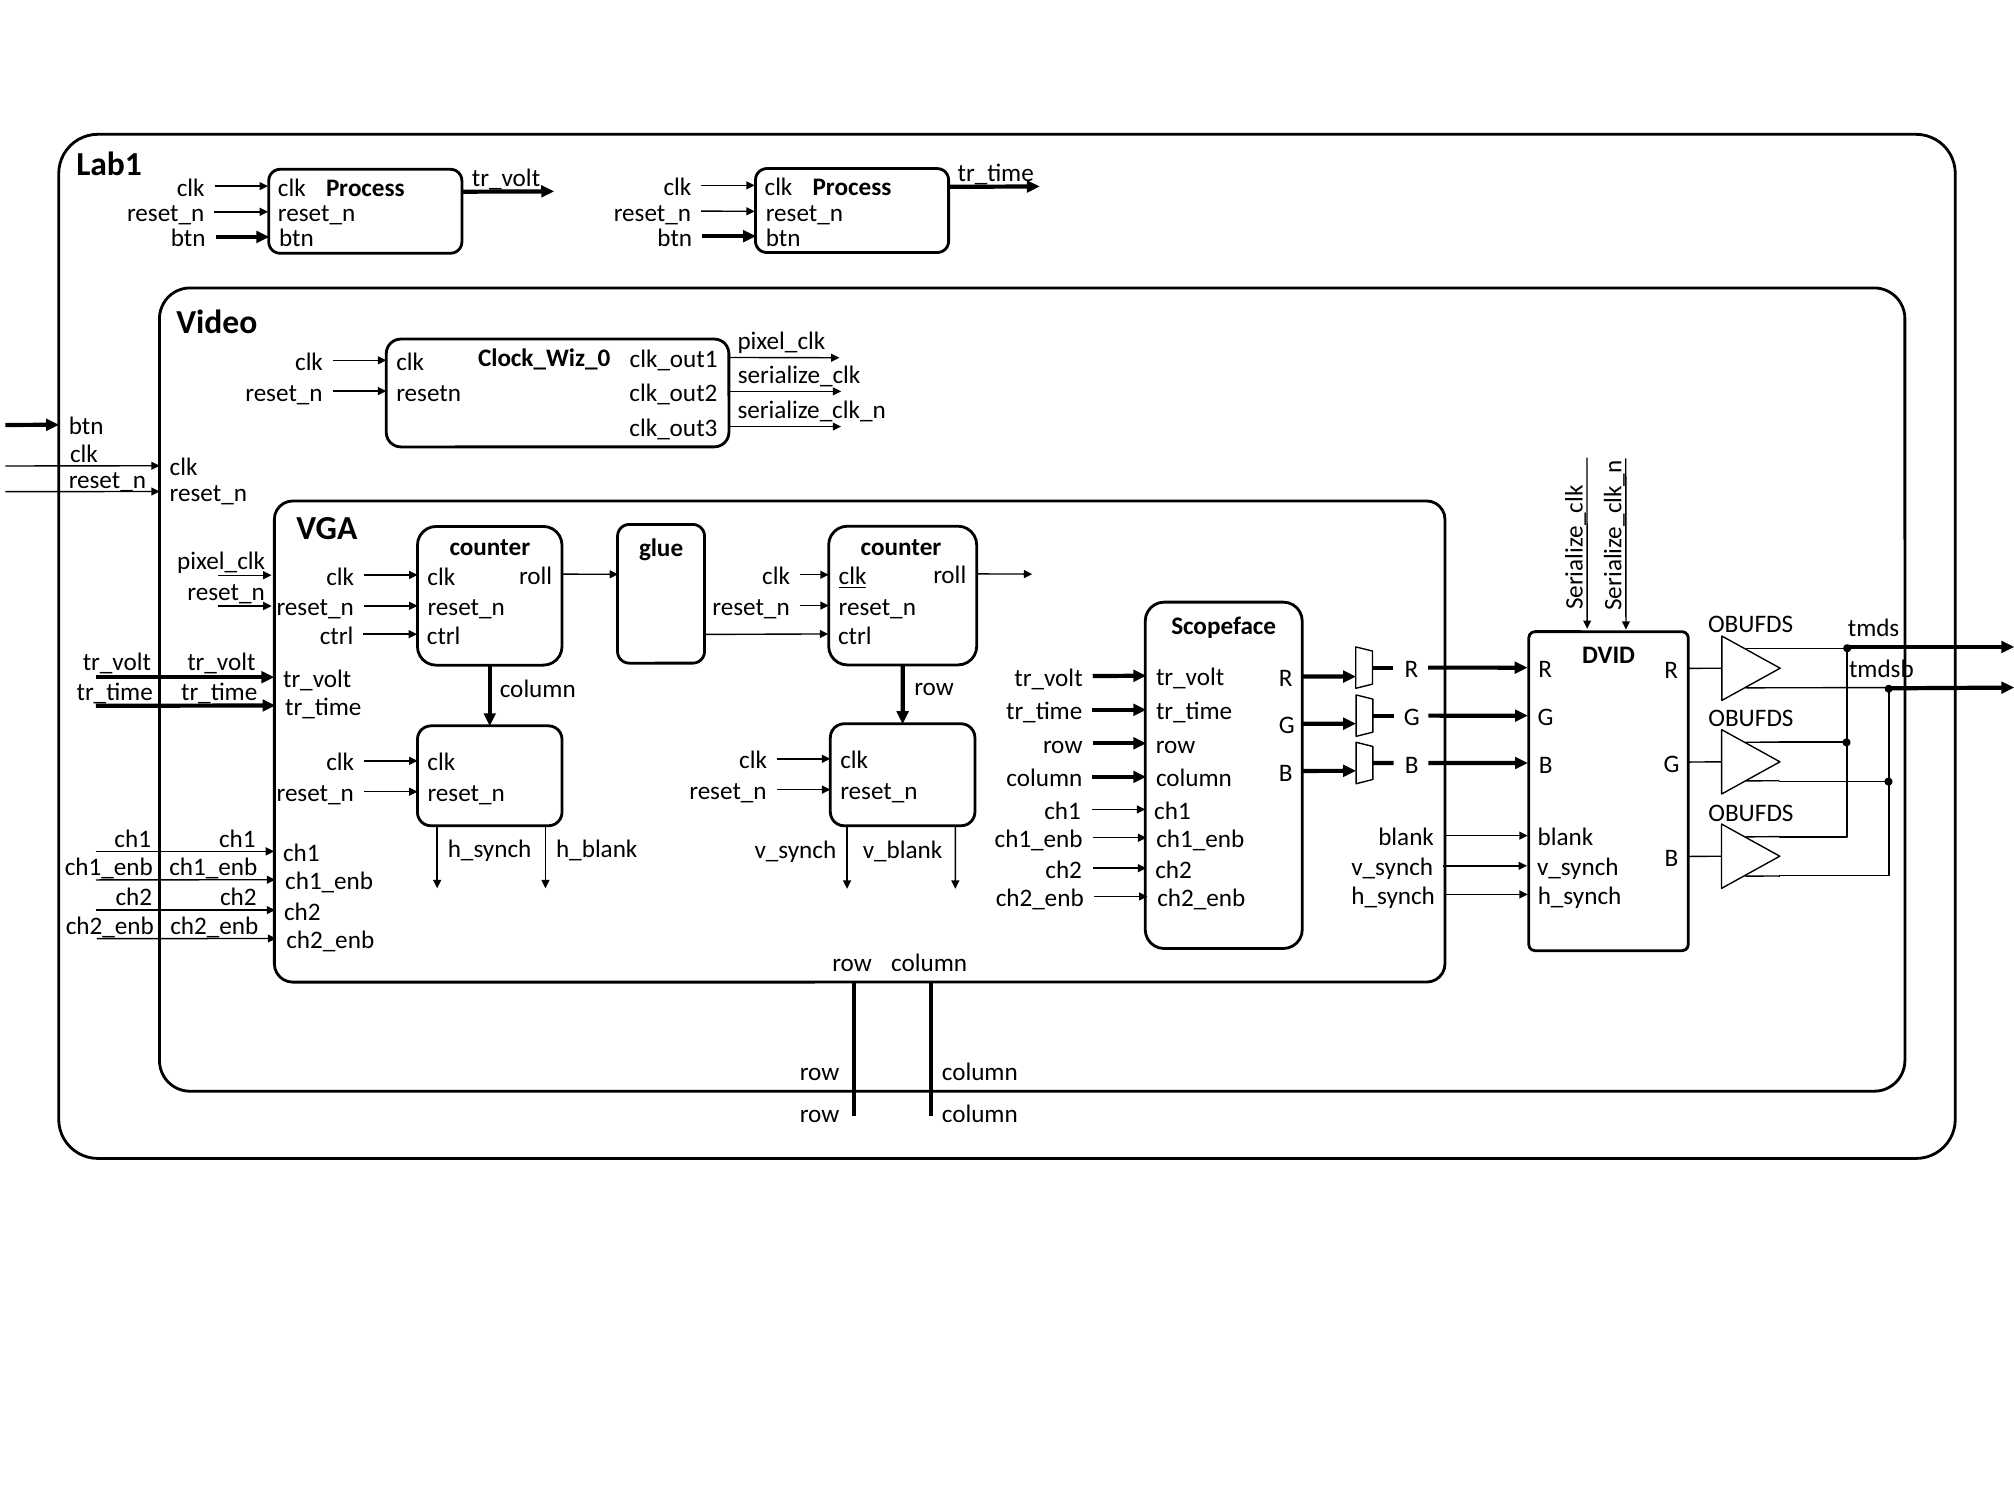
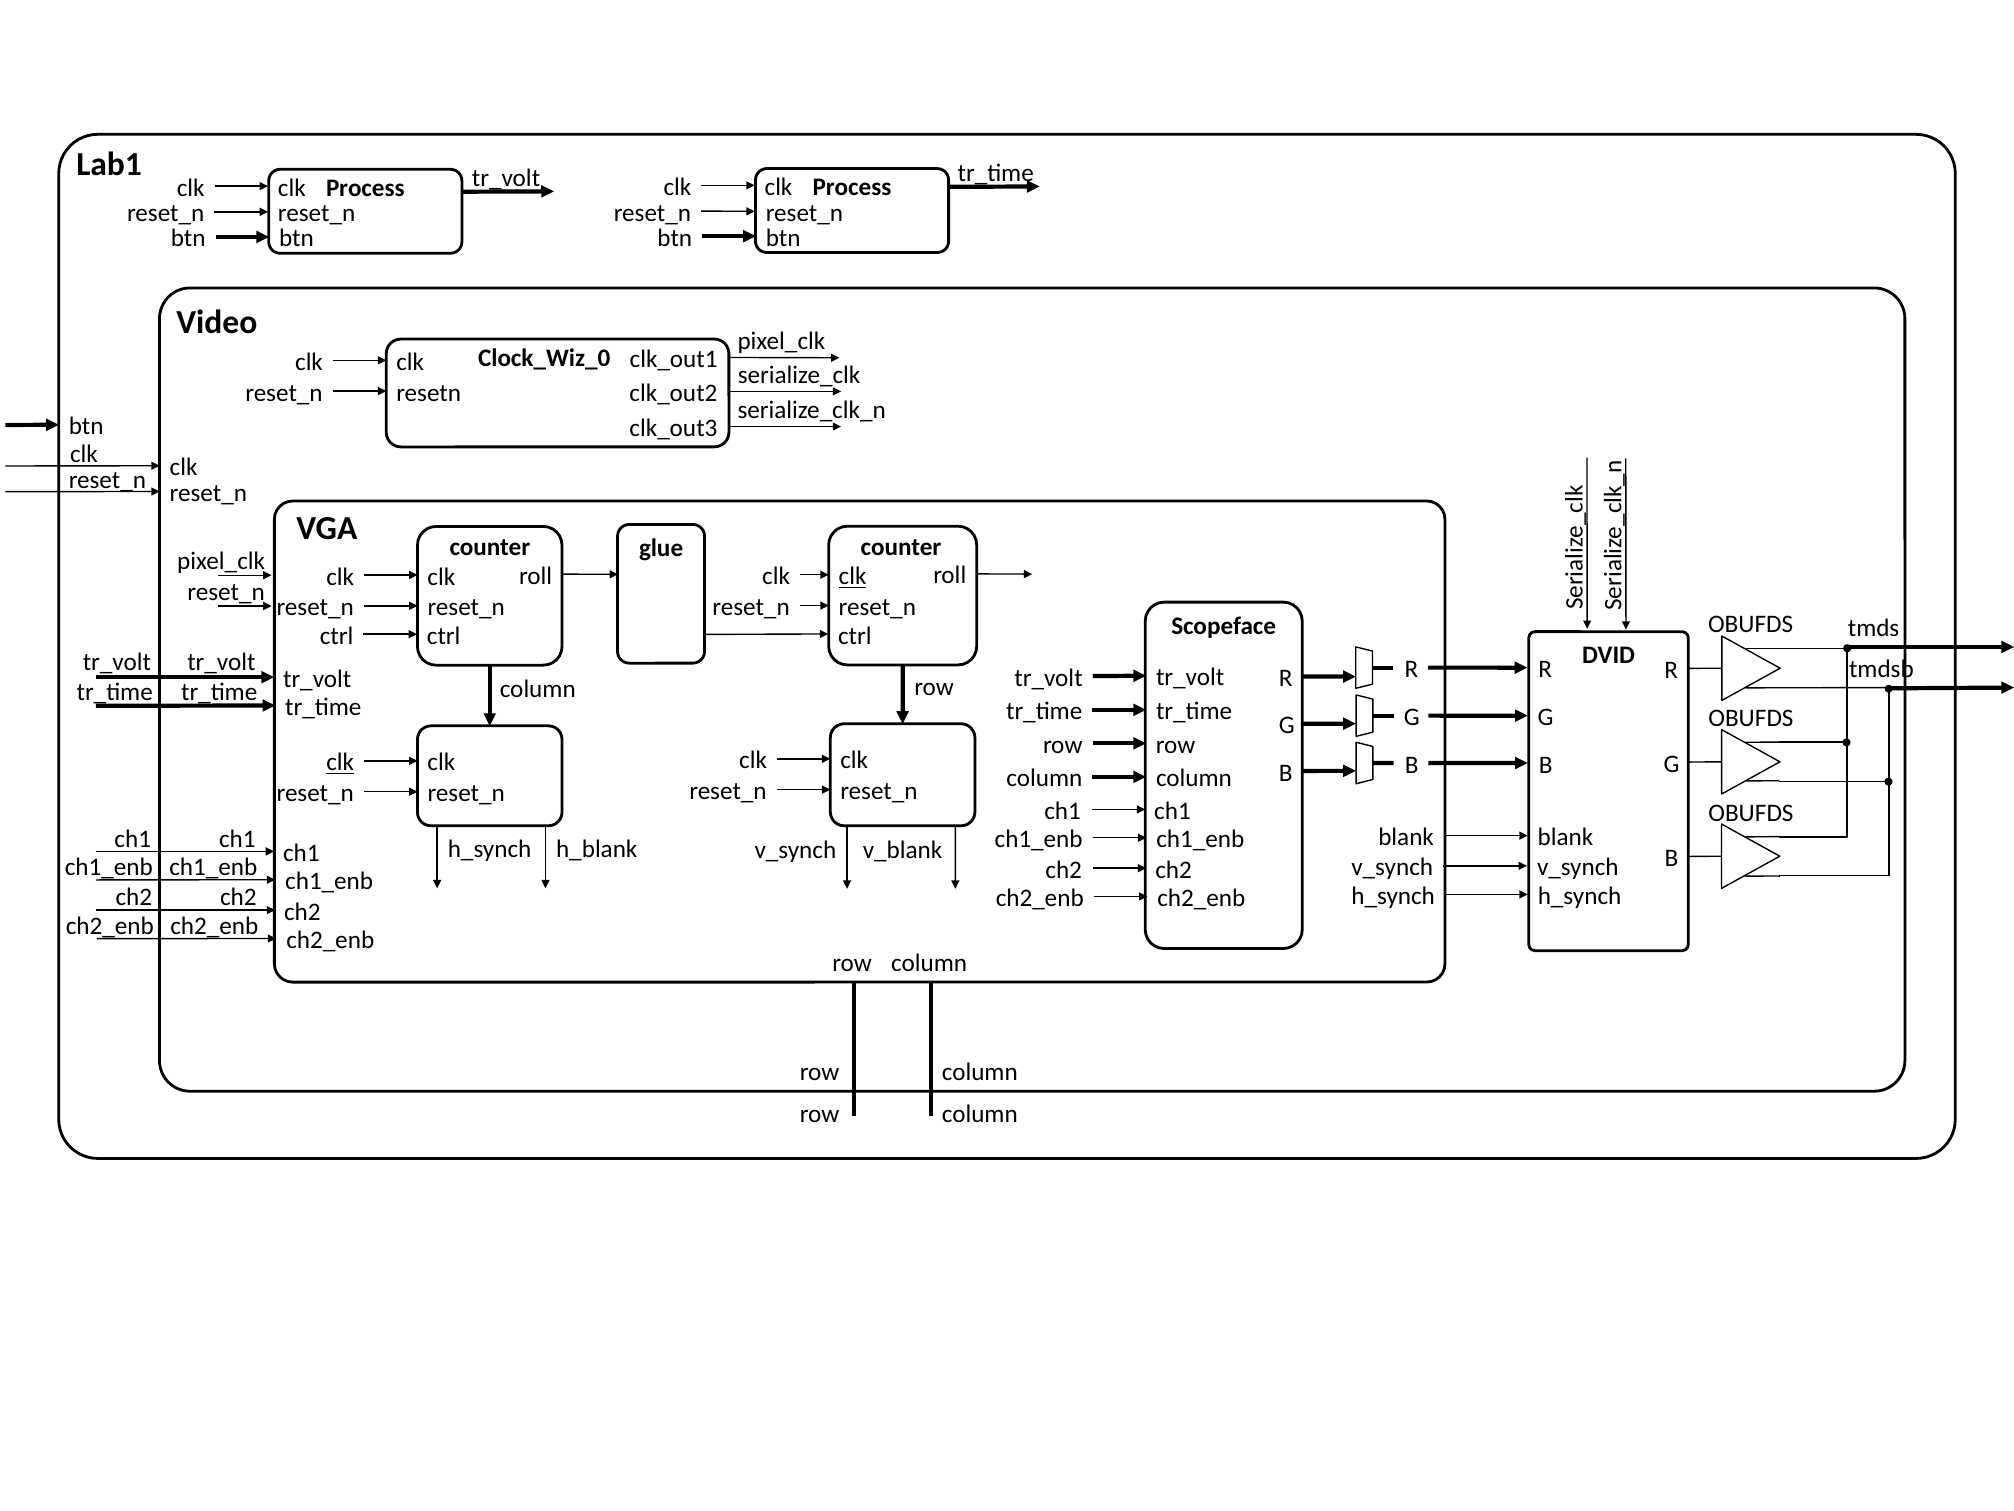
clk underline: none -> present (340, 762)
